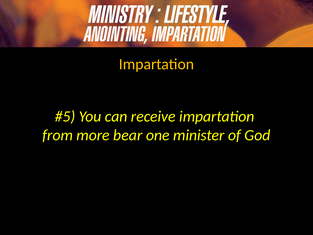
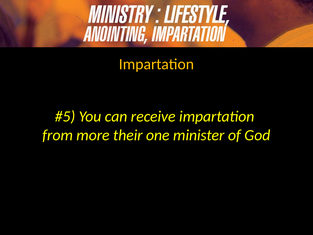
bear: bear -> their (128, 135)
